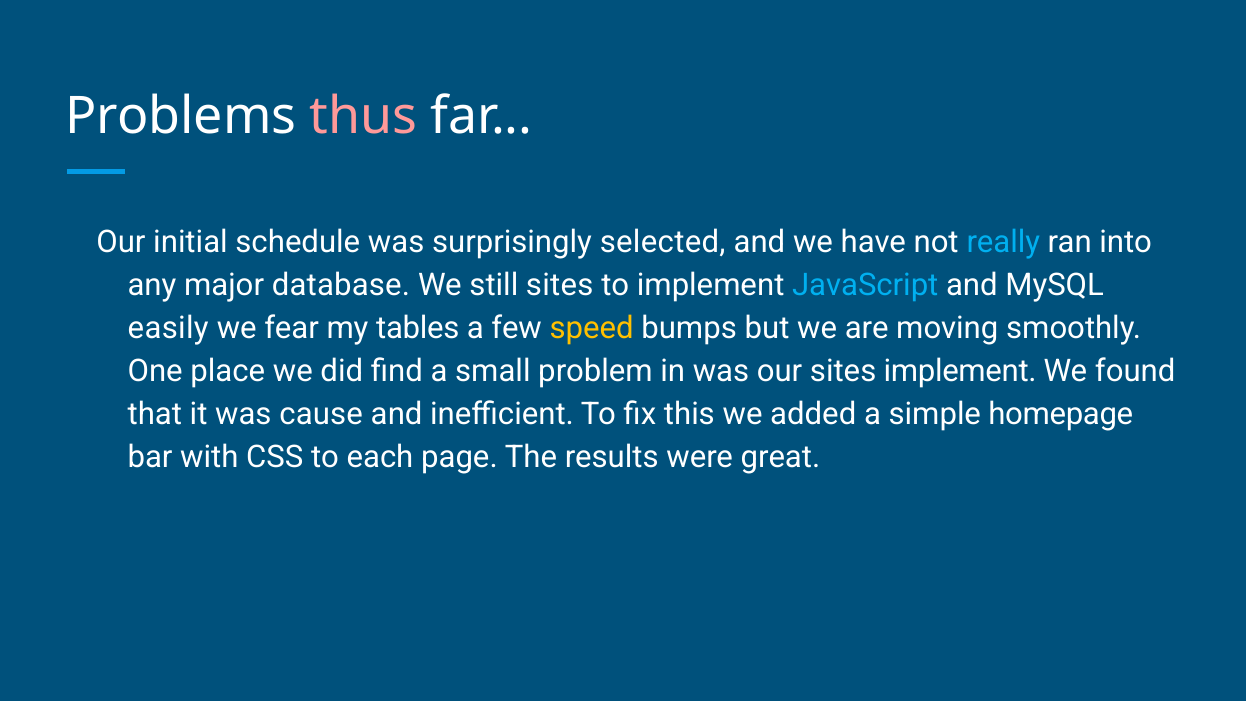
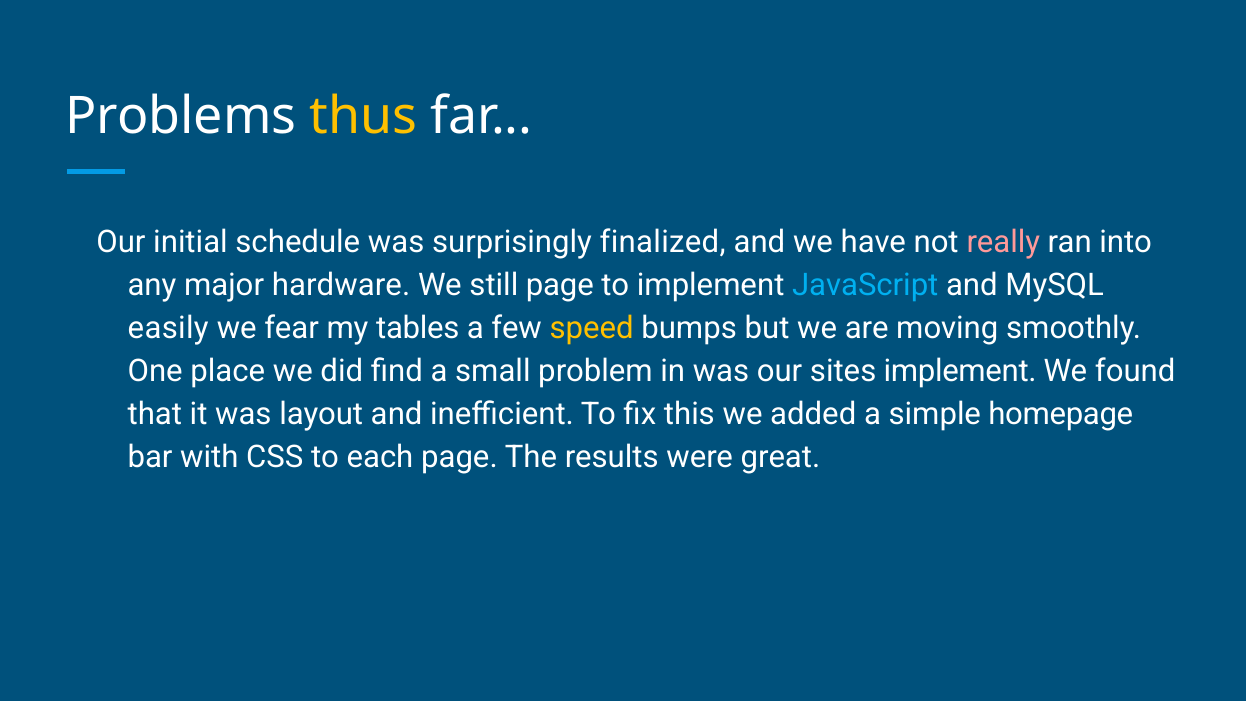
thus colour: pink -> yellow (364, 116)
selected: selected -> finalized (663, 242)
really colour: light blue -> pink (1003, 242)
database: database -> hardware (341, 285)
still sites: sites -> page (560, 285)
cause: cause -> layout (321, 414)
